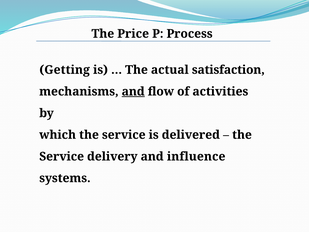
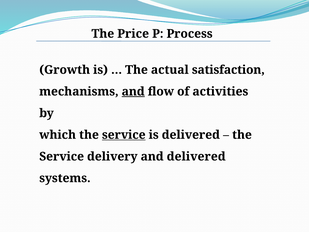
Getting: Getting -> Growth (65, 70)
service underline: none -> present (124, 135)
and influence: influence -> delivered (196, 156)
